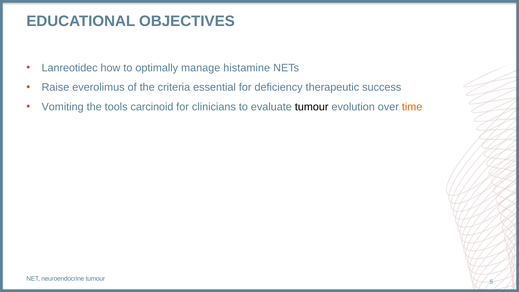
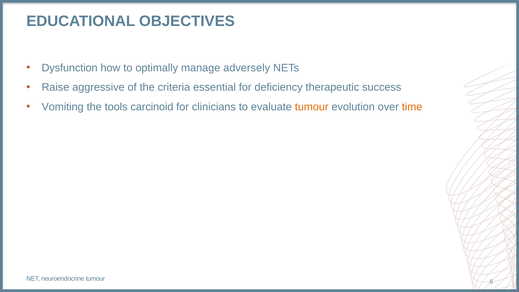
Lanreotidec: Lanreotidec -> Dysfunction (70, 68)
histamine: histamine -> adversely (247, 68)
everolimus: everolimus -> aggressive (98, 87)
tumour colour: black -> orange (312, 107)
